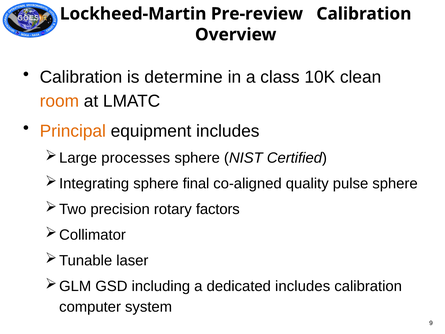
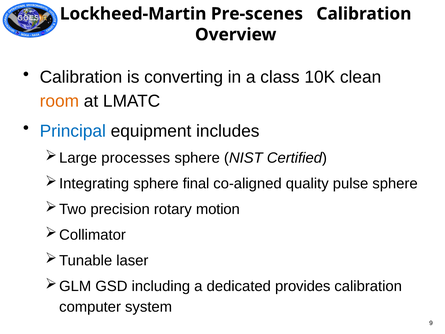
Pre-review: Pre-review -> Pre-scenes (257, 14)
determine: determine -> converting (184, 77)
Principal colour: orange -> blue (73, 131)
factors: factors -> motion (218, 209)
dedicated includes: includes -> provides (303, 286)
